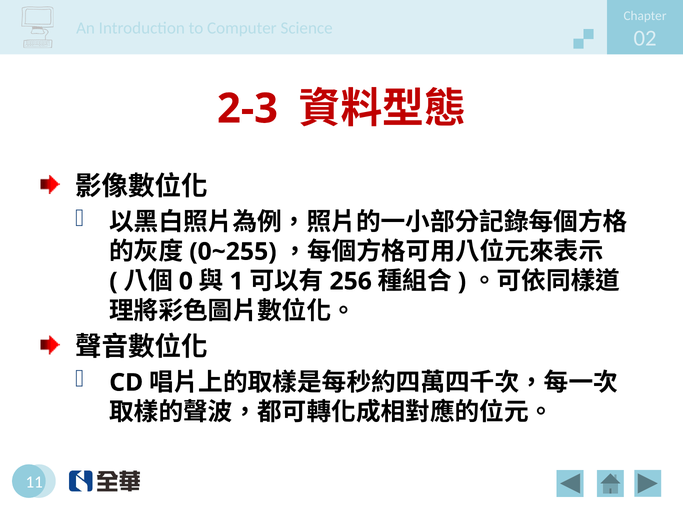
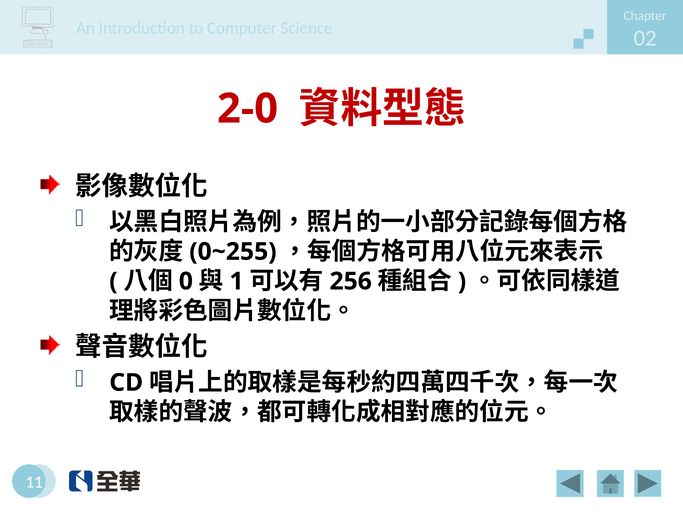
2-3: 2-3 -> 2-0 (247, 109)
